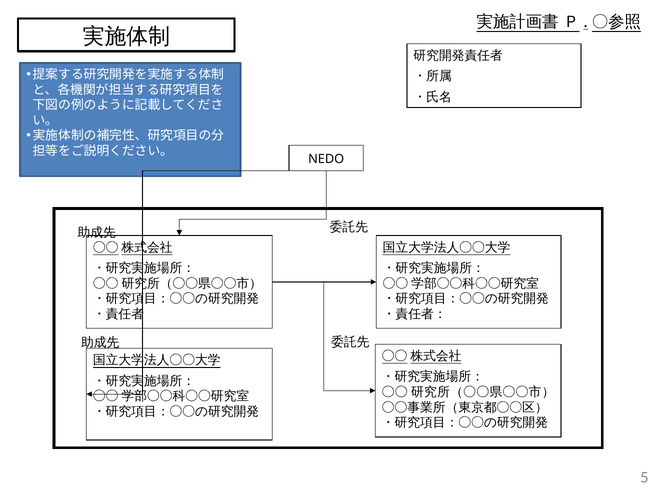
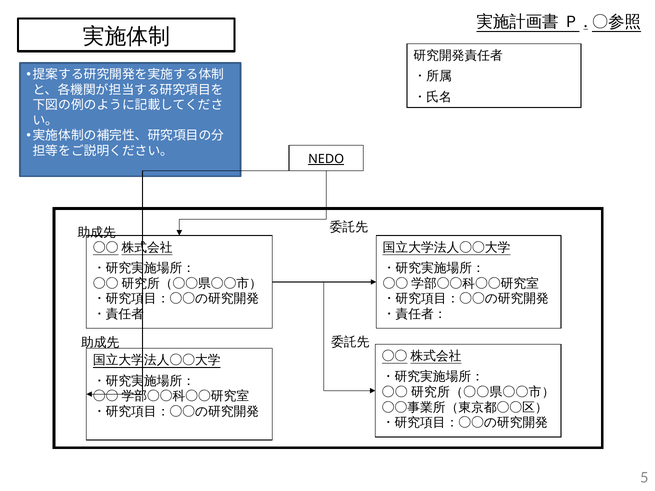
NEDO underline: none -> present (326, 159)
